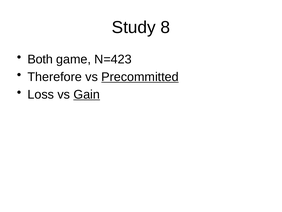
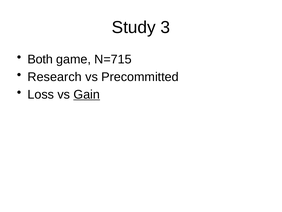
8: 8 -> 3 (165, 27)
N=423: N=423 -> N=715 (113, 59)
Therefore: Therefore -> Research (55, 77)
Precommitted underline: present -> none (140, 77)
